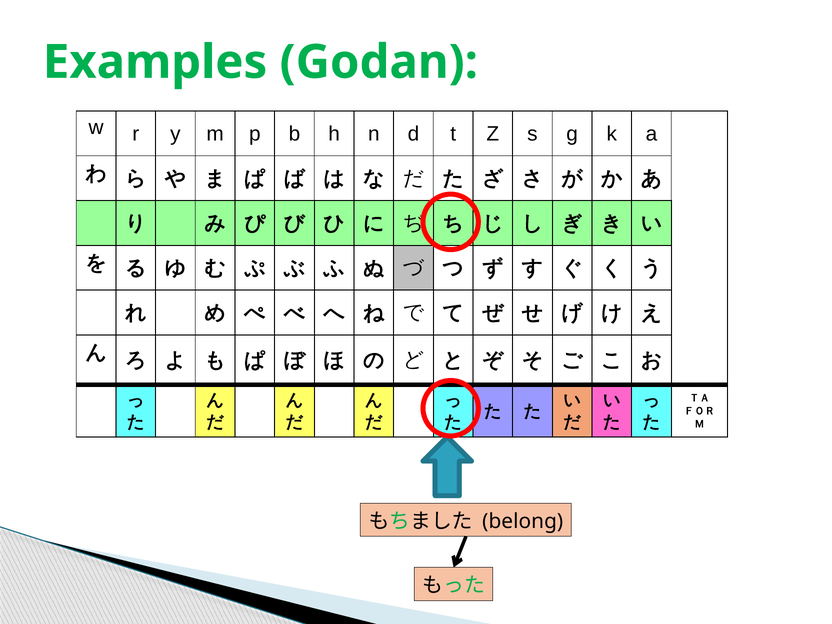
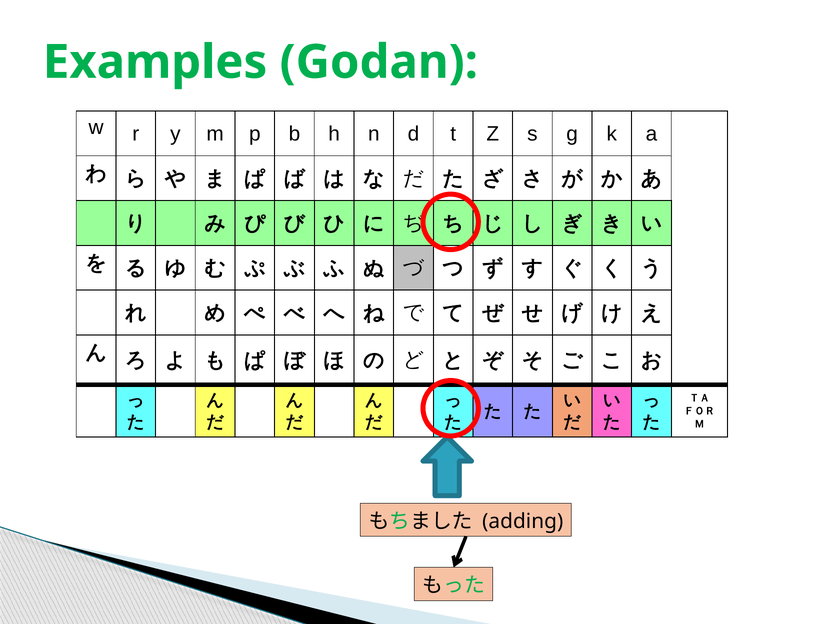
belong: belong -> adding (523, 521)
